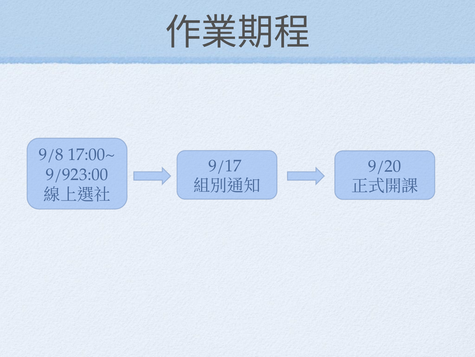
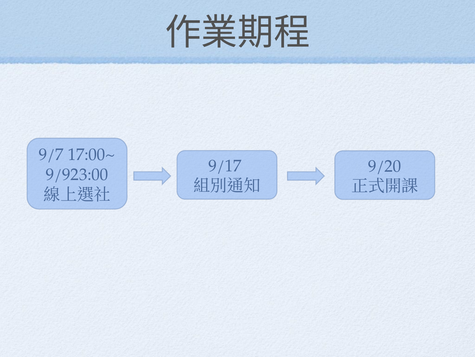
9/8: 9/8 -> 9/7 (51, 154)
